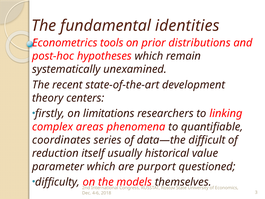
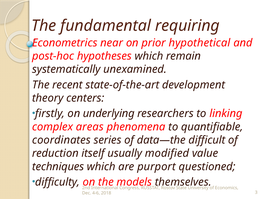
identities: identities -> requiring (187, 26)
tools: tools -> near (112, 43)
distributions: distributions -> hypothetical (200, 43)
limitations: limitations -> underlying (109, 113)
historical: historical -> modified (167, 153)
parameter: parameter -> techniques (58, 166)
